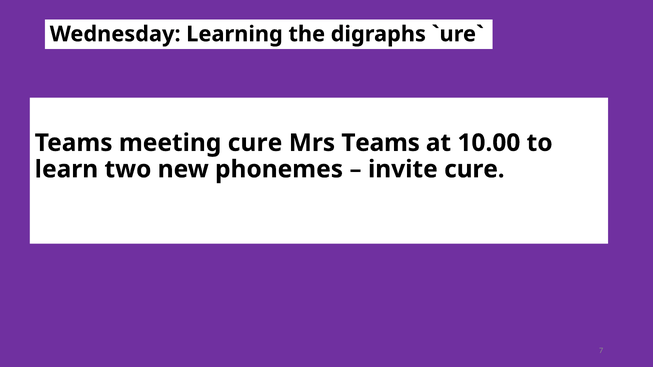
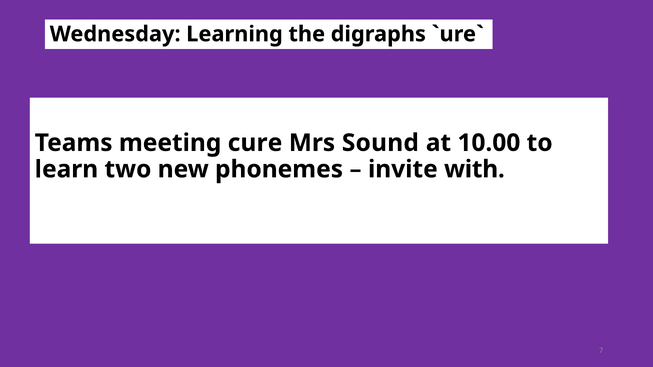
Mrs Teams: Teams -> Sound (380, 143)
invite cure: cure -> with (474, 169)
